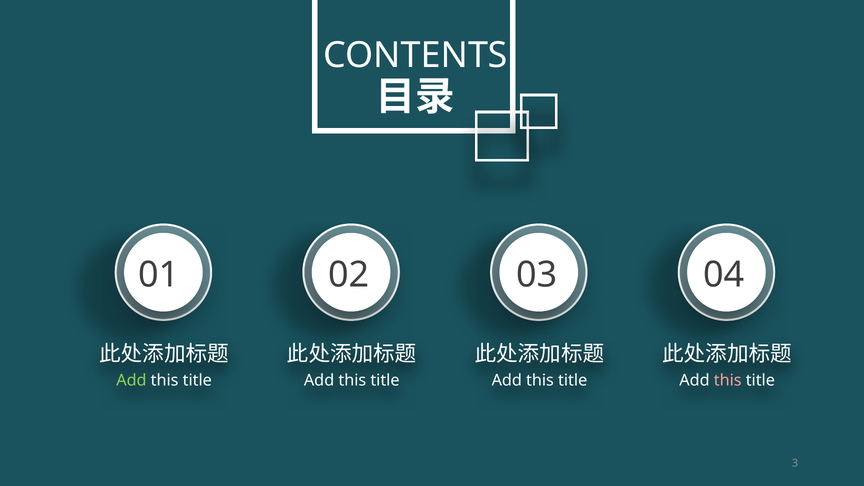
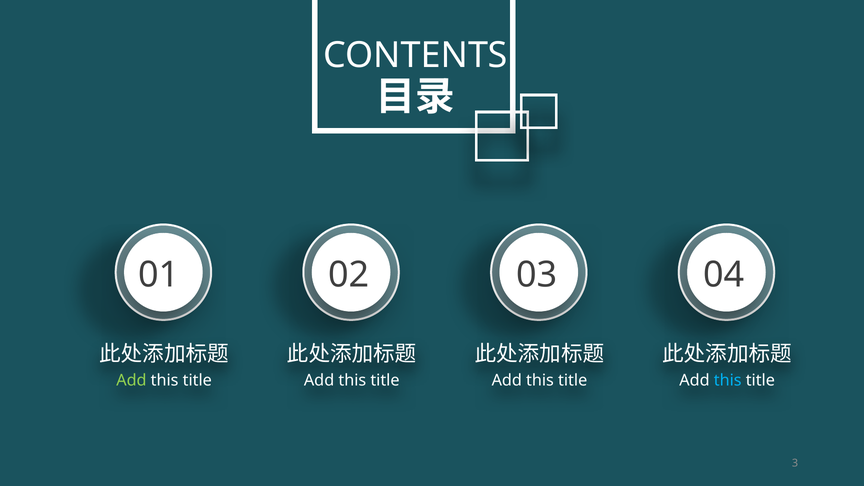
this colour: pink -> light blue (728, 380)
